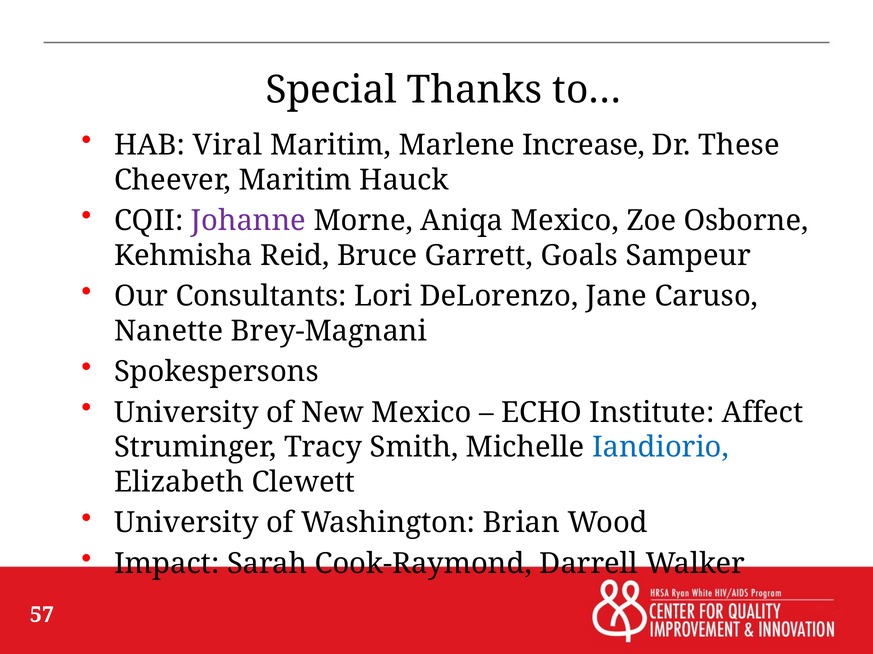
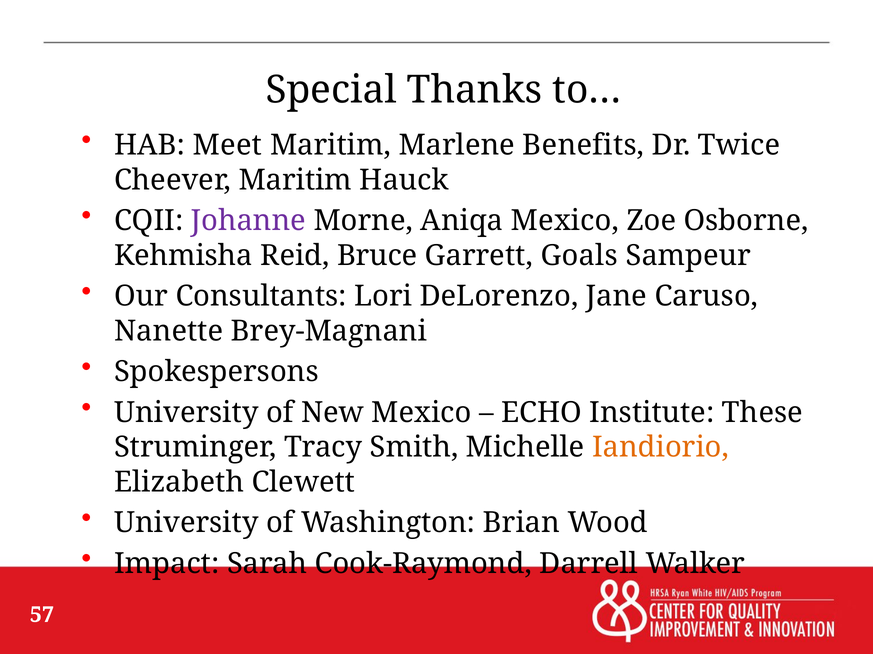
Viral: Viral -> Meet (227, 145)
Increase: Increase -> Benefits (583, 145)
These: These -> Twice (739, 145)
Affect: Affect -> These (762, 413)
Iandiorio colour: blue -> orange (661, 448)
